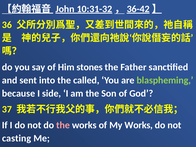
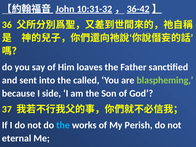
stones: stones -> loaves (90, 67)
the colour: pink -> light blue (63, 125)
My Works: Works -> Perish (139, 125)
casting: casting -> eternal (17, 138)
